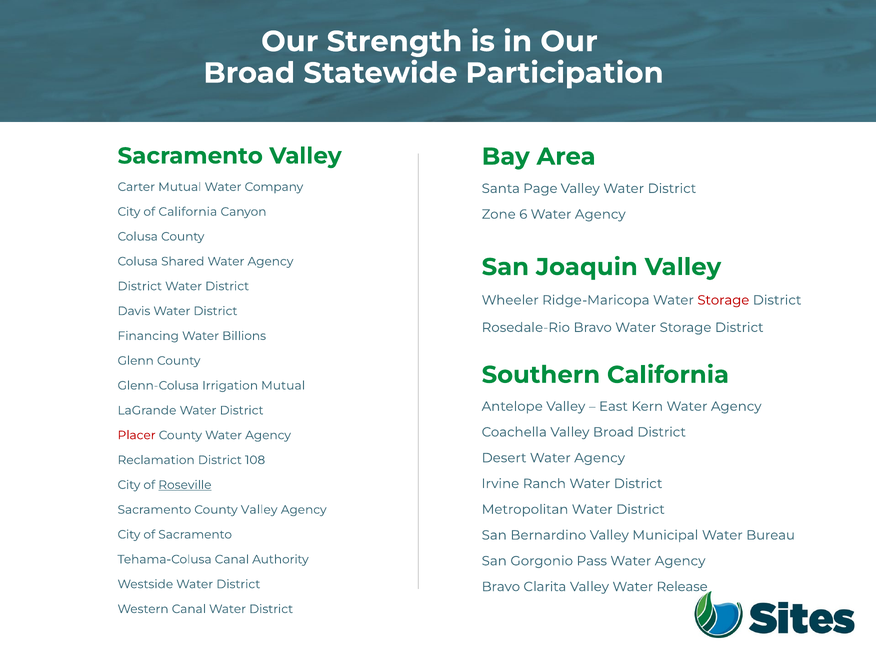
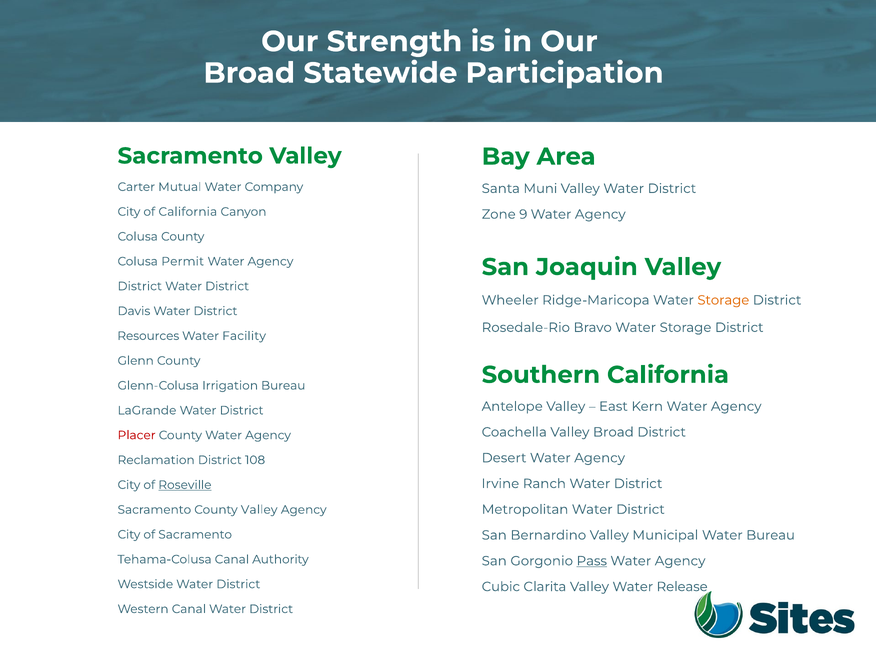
Page: Page -> Muni (540, 189)
6: 6 -> 9 (523, 214)
Shared: Shared -> Permit (183, 261)
Storage colour: red -> orange (723, 300)
Financing: Financing -> Resources (148, 336)
Billions: Billions -> Facility (244, 336)
Irrigation Mutual: Mutual -> Bureau (283, 386)
Pass underline: none -> present (592, 561)
Bravo: Bravo -> Cubic (501, 587)
